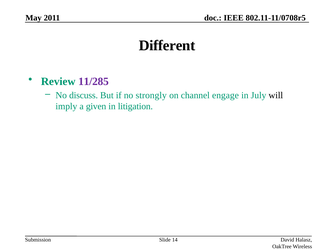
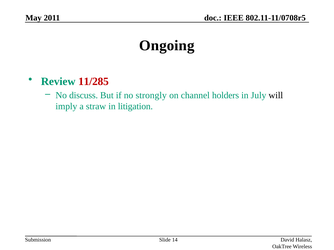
Different: Different -> Ongoing (167, 46)
11/285 colour: purple -> red (93, 82)
engage: engage -> holders (226, 95)
given: given -> straw (96, 107)
